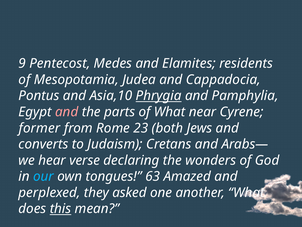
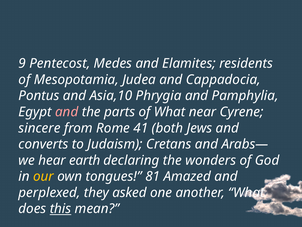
Phrygia underline: present -> none (159, 96)
former: former -> sincere (40, 128)
23: 23 -> 41 (141, 128)
verse: verse -> earth (85, 160)
our colour: light blue -> yellow (43, 176)
63: 63 -> 81 (153, 176)
